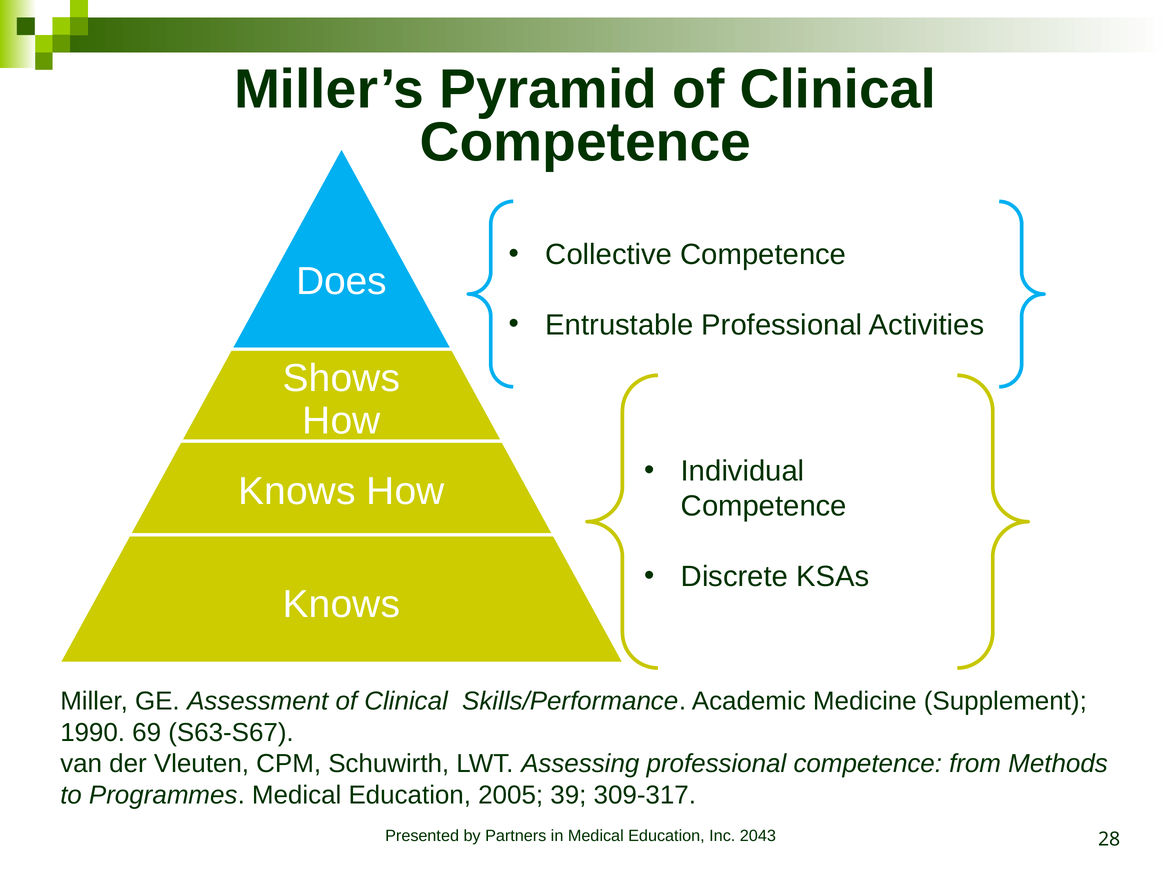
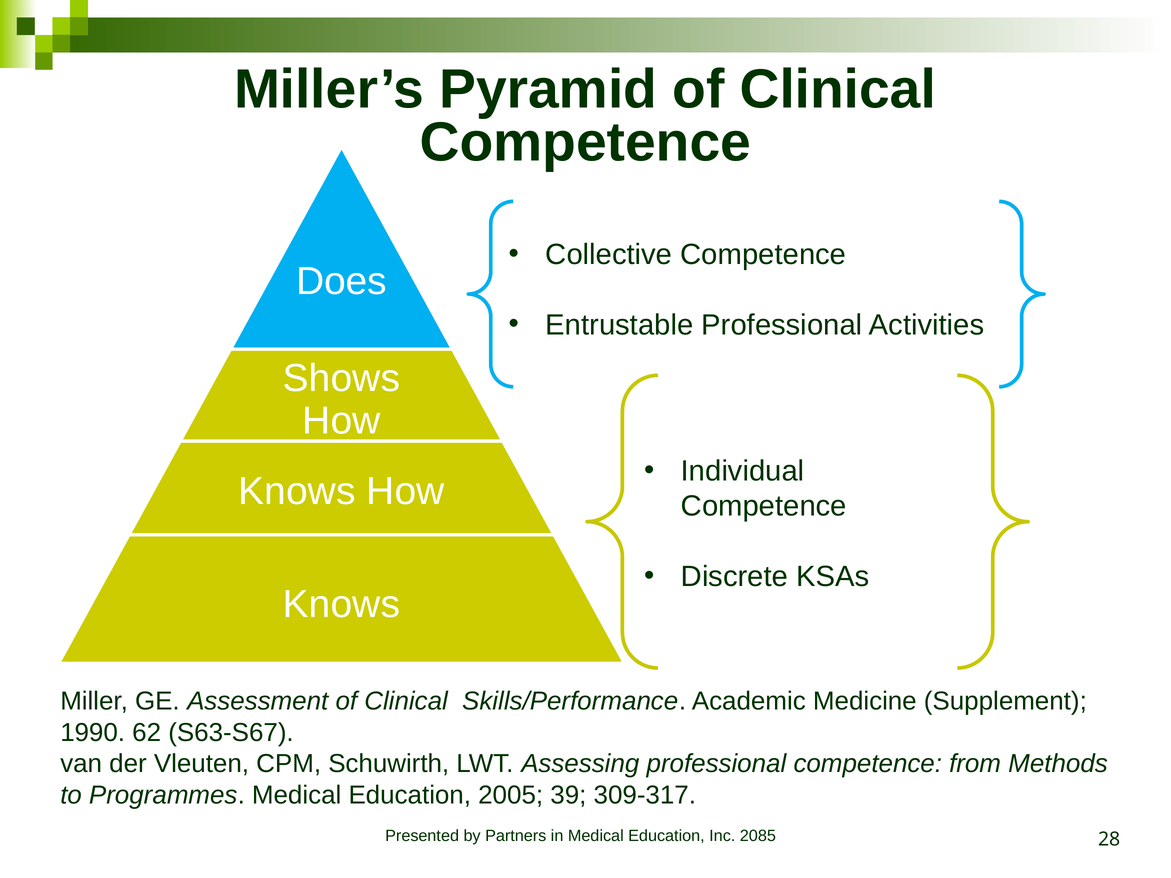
69: 69 -> 62 (147, 733)
2043: 2043 -> 2085 (758, 836)
